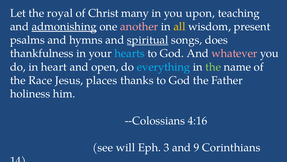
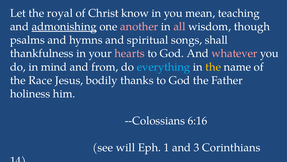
many: many -> know (135, 13)
upon: upon -> mean (200, 13)
all colour: yellow -> pink (179, 26)
present: present -> though (252, 26)
spiritual underline: present -> none (148, 40)
does: does -> shall (216, 40)
hearts colour: light blue -> pink (130, 53)
heart: heart -> mind (54, 67)
open: open -> from (105, 67)
the colour: light green -> yellow (213, 67)
places: places -> bodily (102, 80)
4:16: 4:16 -> 6:16 (198, 120)
3: 3 -> 1 (166, 147)
9: 9 -> 3 (196, 147)
